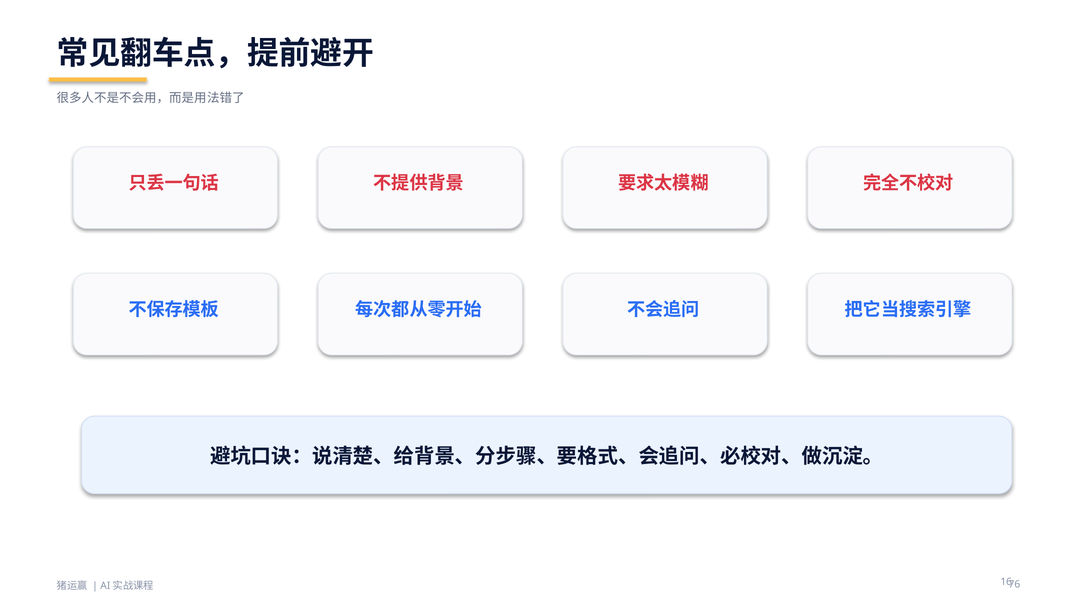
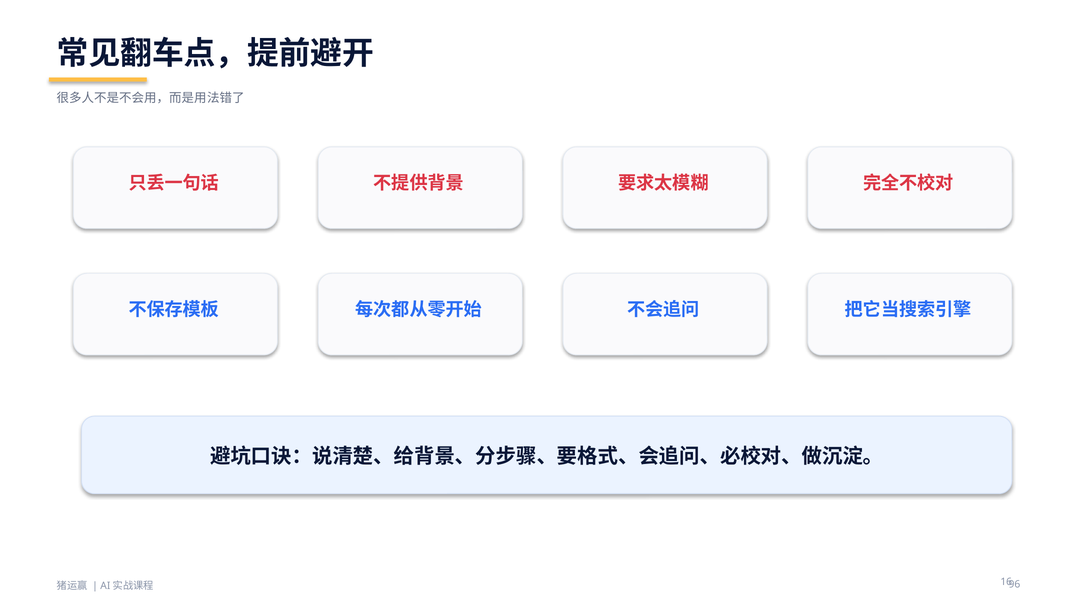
76: 76 -> 96 (1014, 584)
